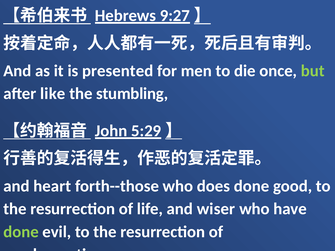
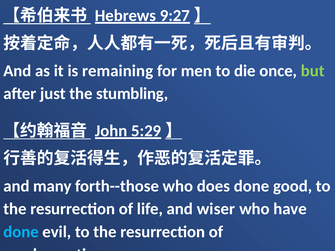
presented: presented -> remaining (118, 71)
like: like -> just (53, 94)
heart: heart -> many (52, 186)
done colour: light green -> light blue (21, 232)
